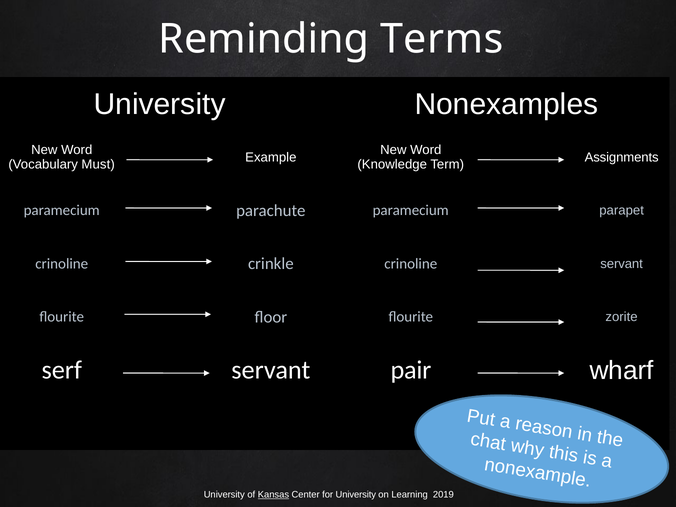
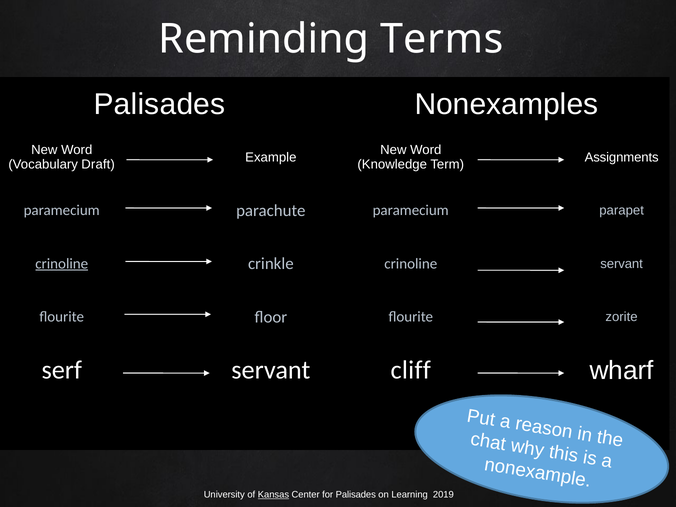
University: University -> Palisades (160, 104)
Must: Must -> Draft (98, 165)
crinoline underline: none -> present (62, 264)
pair: pair -> cliff (411, 370)
for University: University -> Palisades (356, 495)
